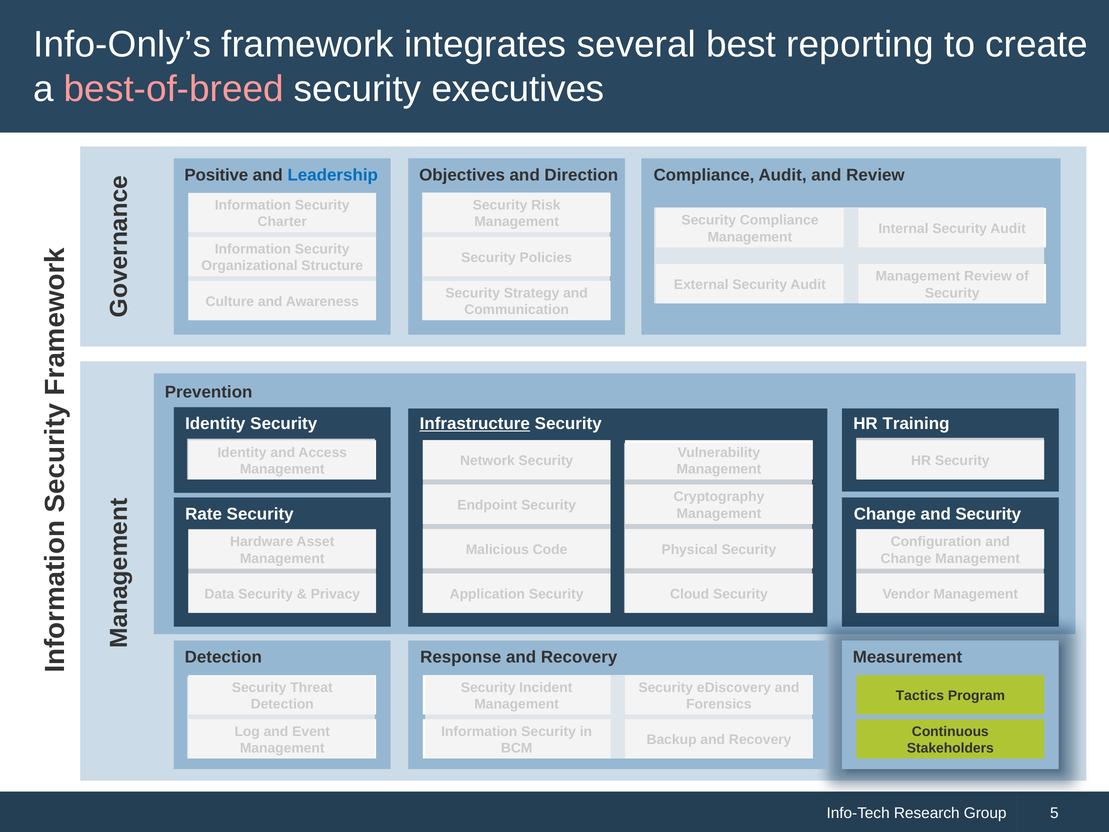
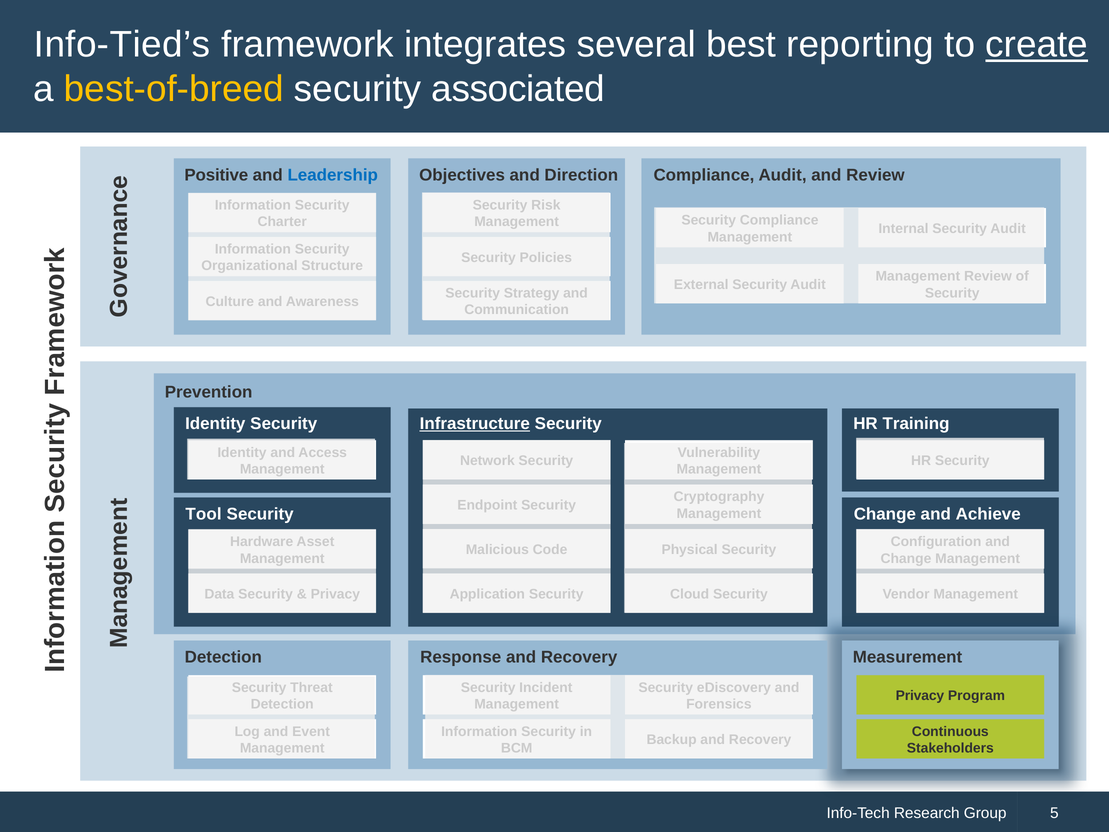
Info-Only’s: Info-Only’s -> Info-Tied’s (122, 45)
create underline: none -> present (1037, 45)
best-of-breed colour: pink -> yellow (174, 89)
executives: executives -> associated (518, 89)
Rate: Rate -> Tool (204, 514)
and Security: Security -> Achieve (988, 514)
Tactics: Tactics -> Privacy (920, 696)
